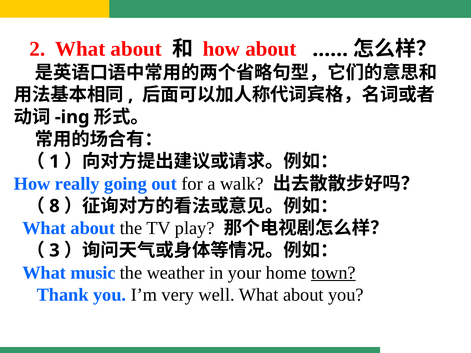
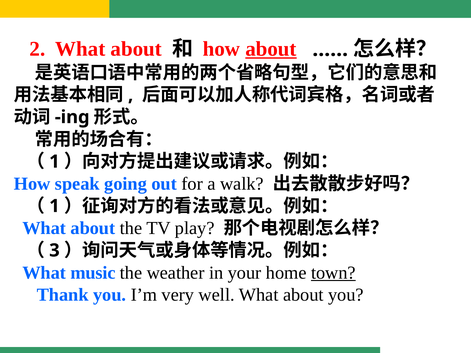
about underline: none -> present (271, 49)
really: really -> speak (77, 184)
8: 8 -> 1 (54, 206)
